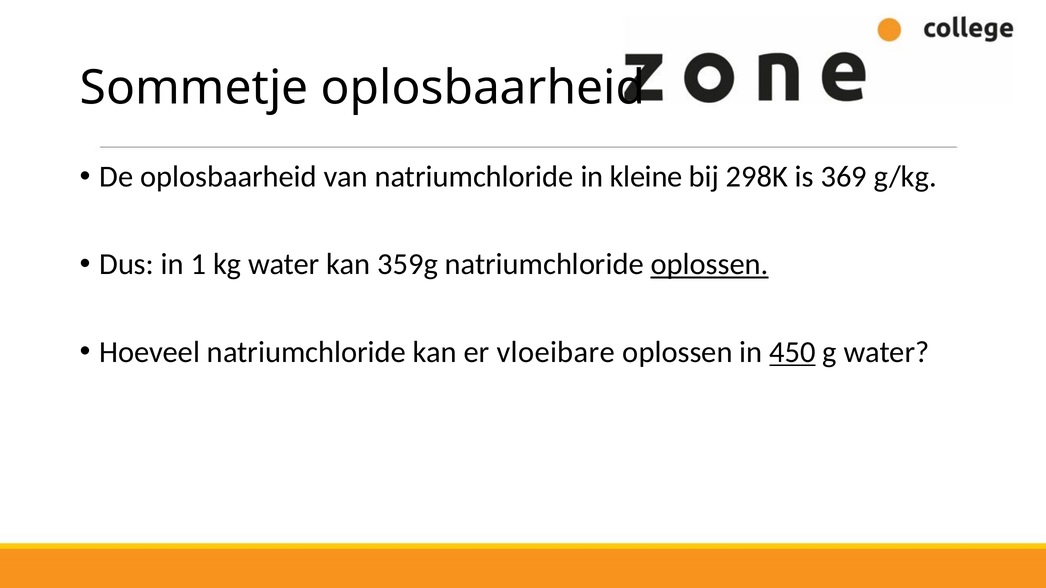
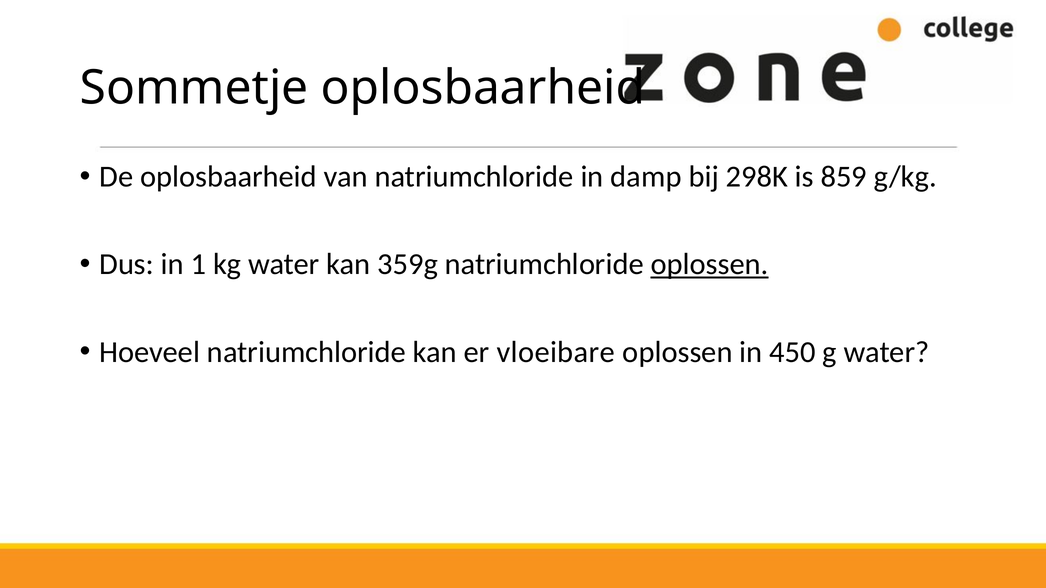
kleine: kleine -> damp (646, 177)
369: 369 -> 859 (844, 177)
450 underline: present -> none (792, 352)
